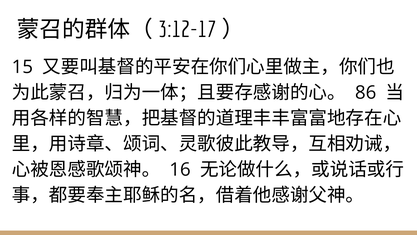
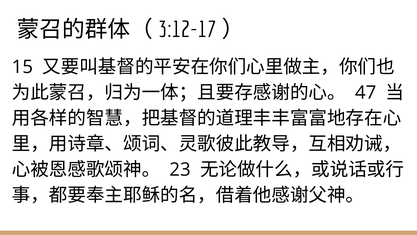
86: 86 -> 47 (366, 93)
16: 16 -> 23 (180, 169)
